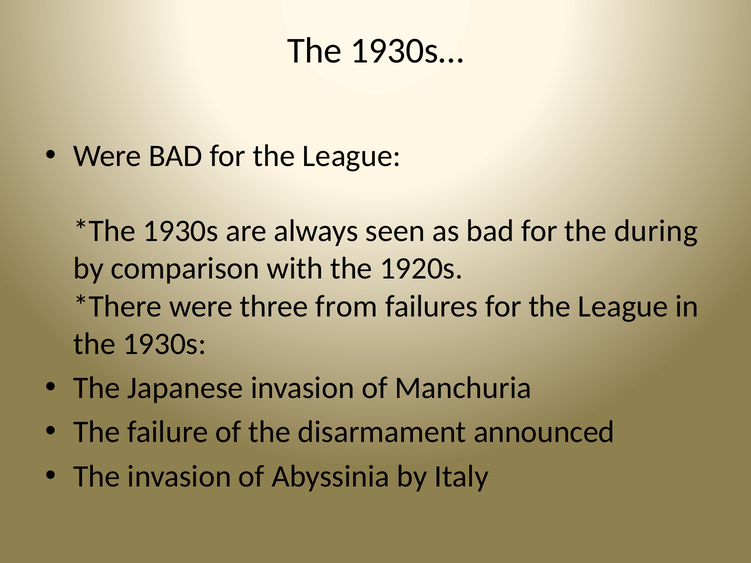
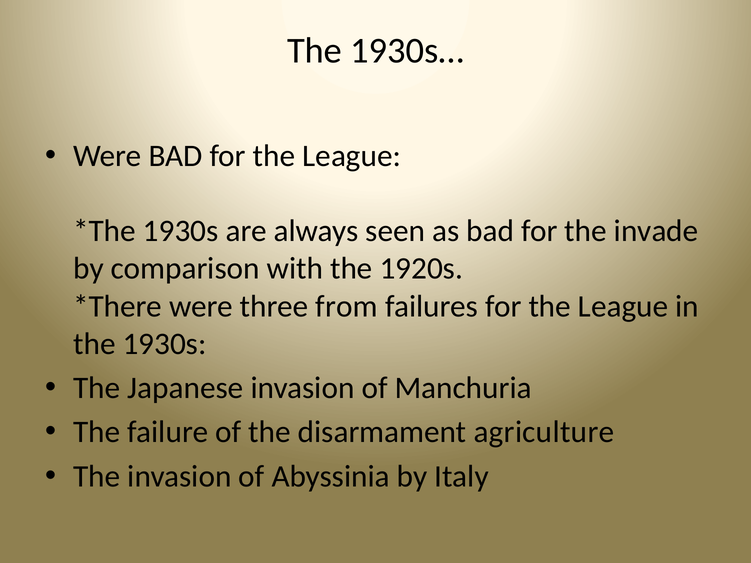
during: during -> invade (656, 231)
announced: announced -> agriculture (544, 432)
